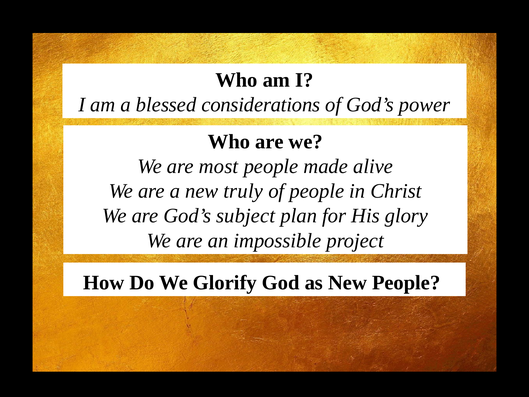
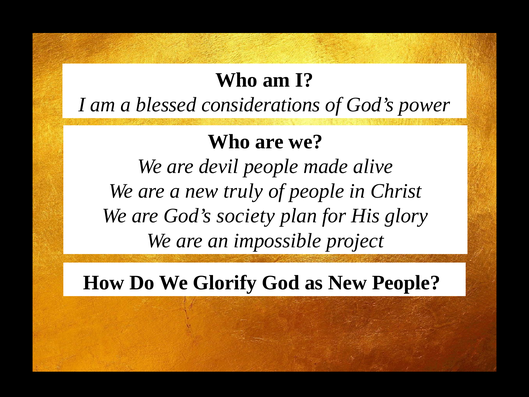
most: most -> devil (219, 166)
subject: subject -> society (246, 216)
